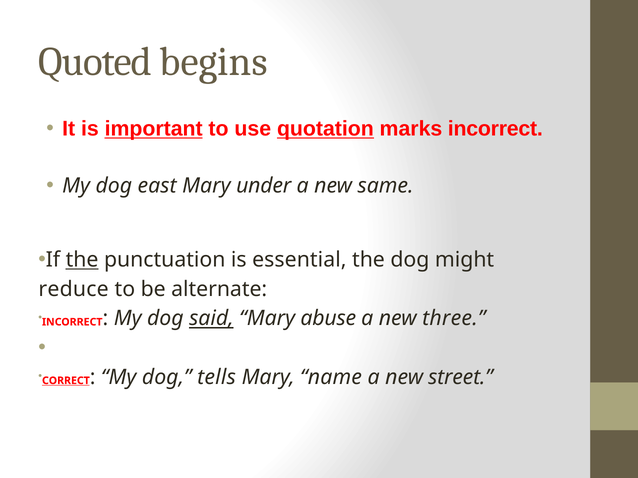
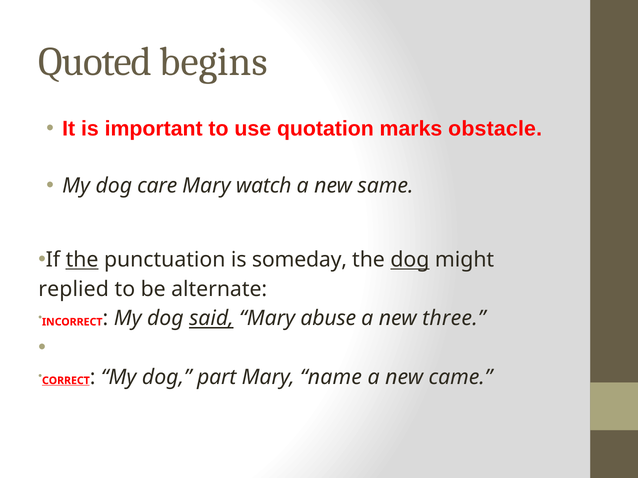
important underline: present -> none (154, 129)
quotation underline: present -> none (325, 129)
marks incorrect: incorrect -> obstacle (495, 129)
east: east -> care (157, 186)
under: under -> watch (264, 186)
essential: essential -> someday (299, 260)
dog underline: none -> present (410, 260)
reduce: reduce -> replied (74, 289)
tells: tells -> part (217, 377)
street: street -> came (460, 377)
